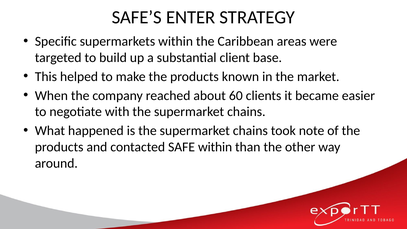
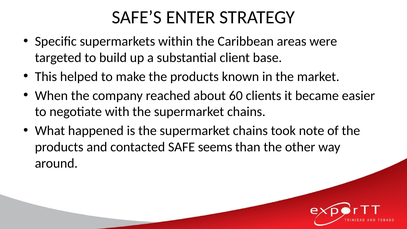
SAFE within: within -> seems (215, 147)
